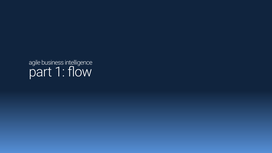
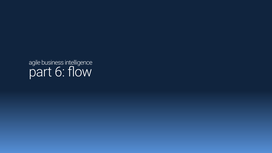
1: 1 -> 6 (60, 72)
